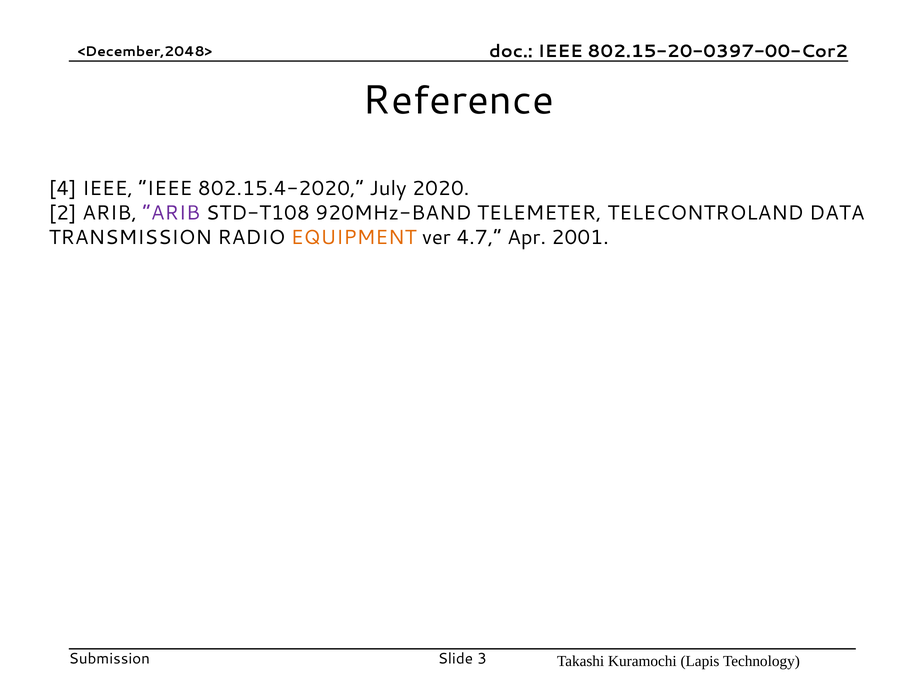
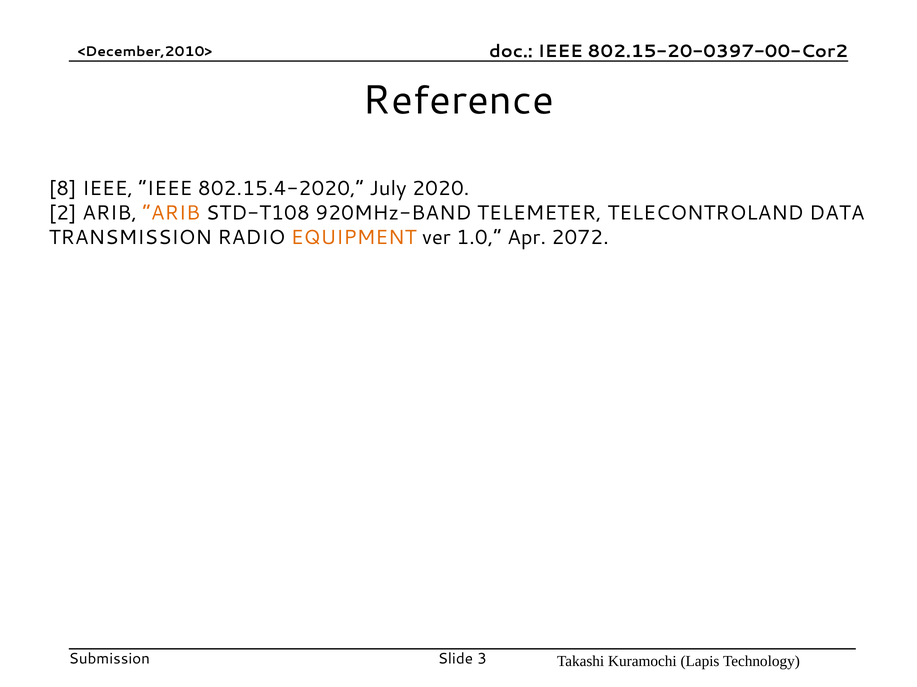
<December,2048>: <December,2048> -> <December,2010> (145, 52)
4: 4 -> 8 (63, 189)
ARIB colour: purple -> orange (171, 213)
4.7: 4.7 -> 1.0 (479, 238)
2001: 2001 -> 2072 (580, 238)
